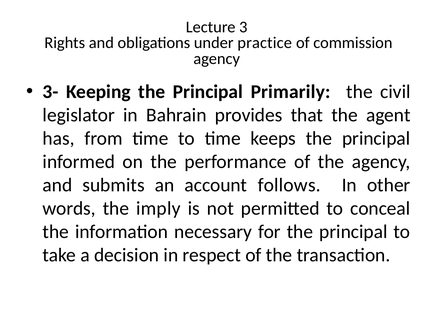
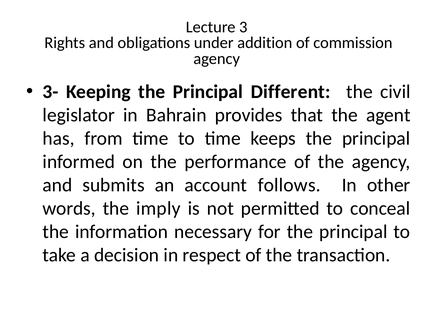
practice: practice -> addition (265, 43)
Primarily: Primarily -> Different (291, 92)
